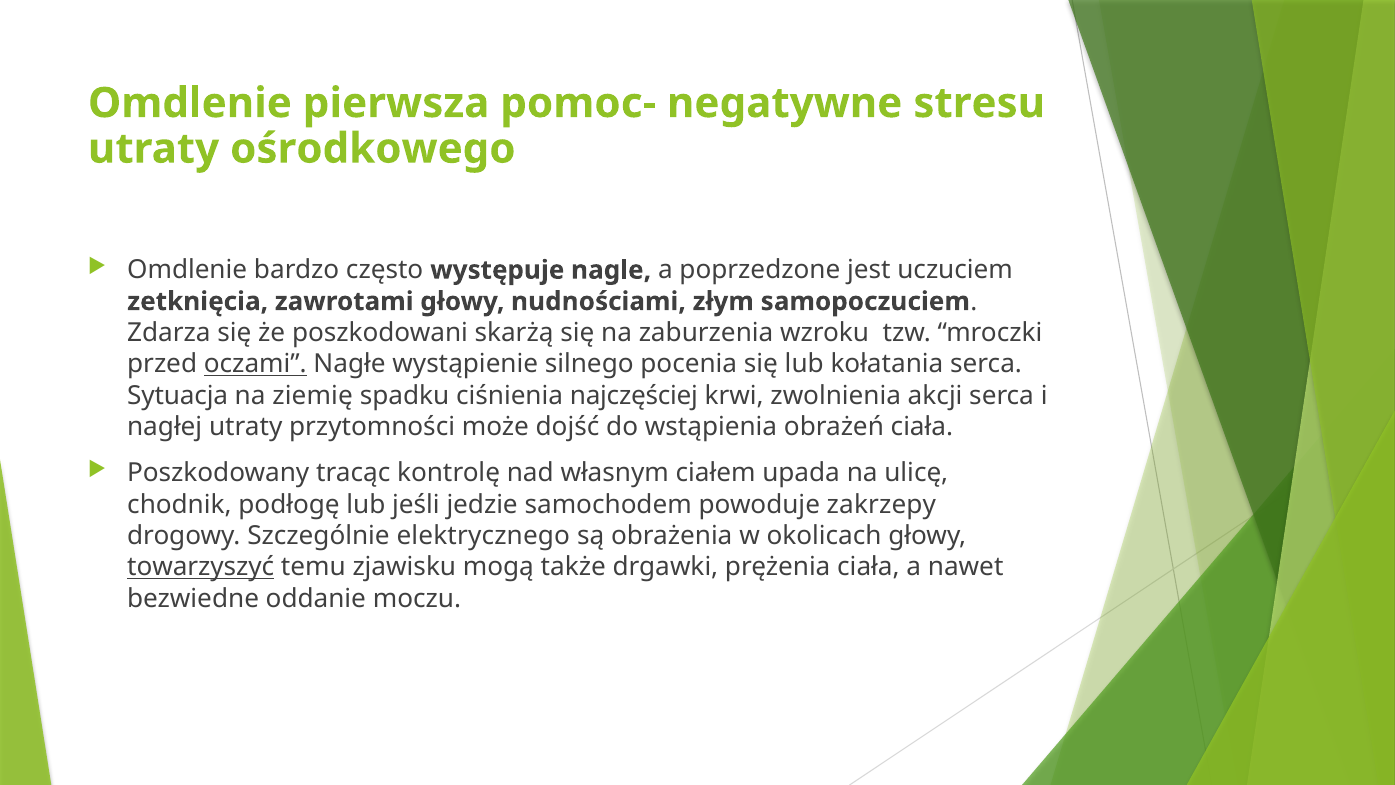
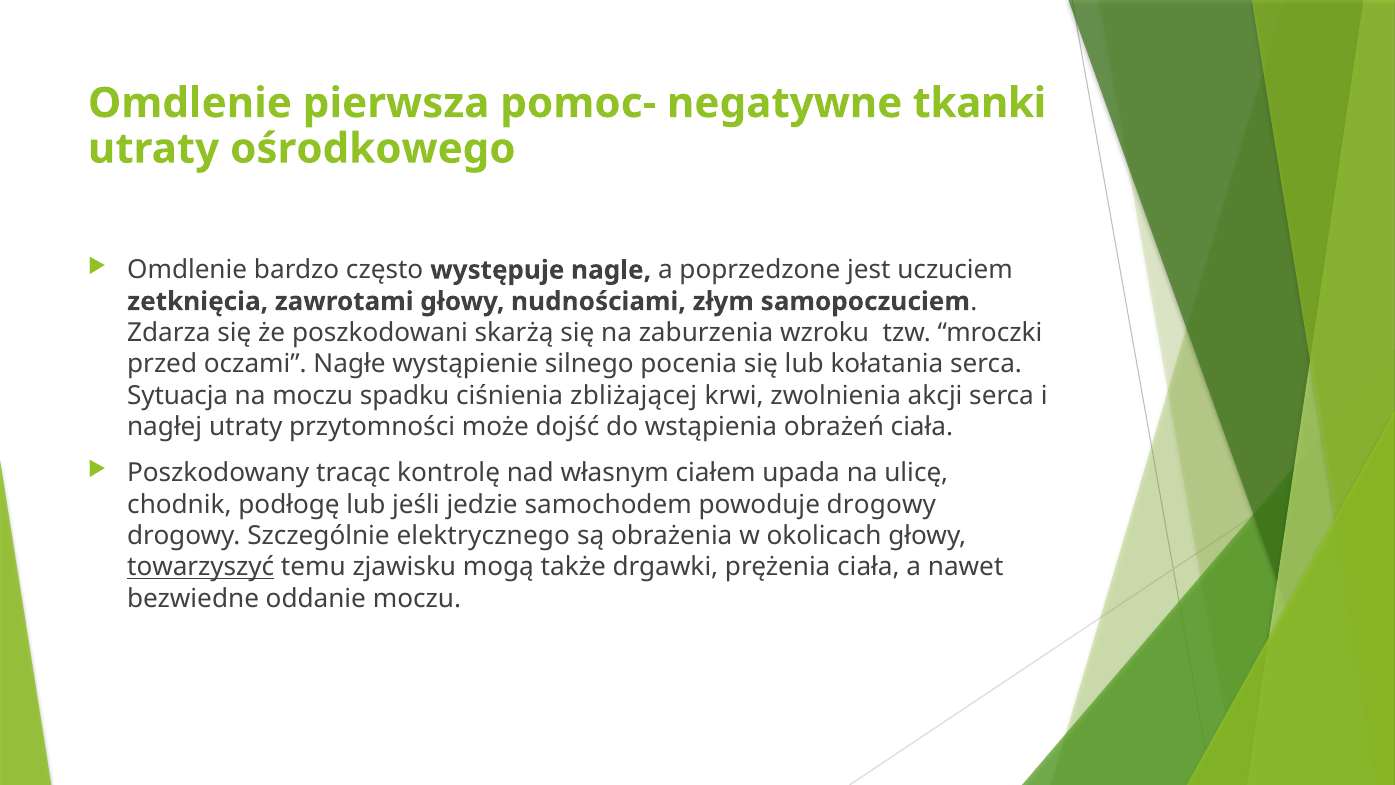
stresu: stresu -> tkanki (979, 103)
oczami underline: present -> none (255, 364)
na ziemię: ziemię -> moczu (313, 396)
najczęściej: najczęściej -> zbliżającej (634, 396)
powoduje zakrzepy: zakrzepy -> drogowy (881, 504)
